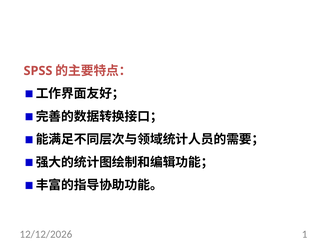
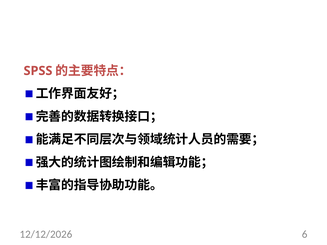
1: 1 -> 6 (305, 234)
